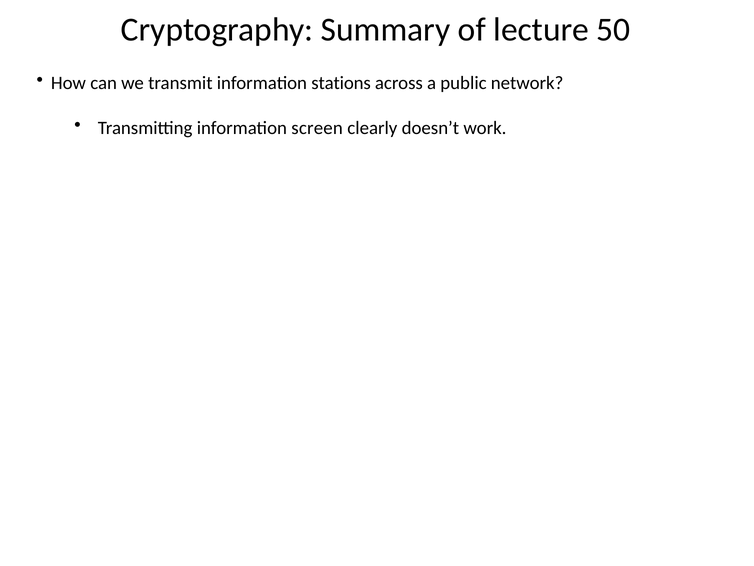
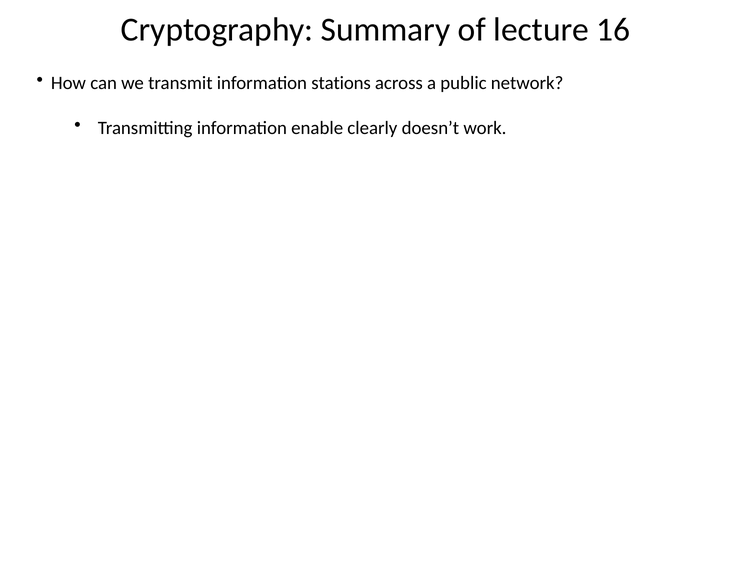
50: 50 -> 16 (613, 30)
screen: screen -> enable (317, 128)
